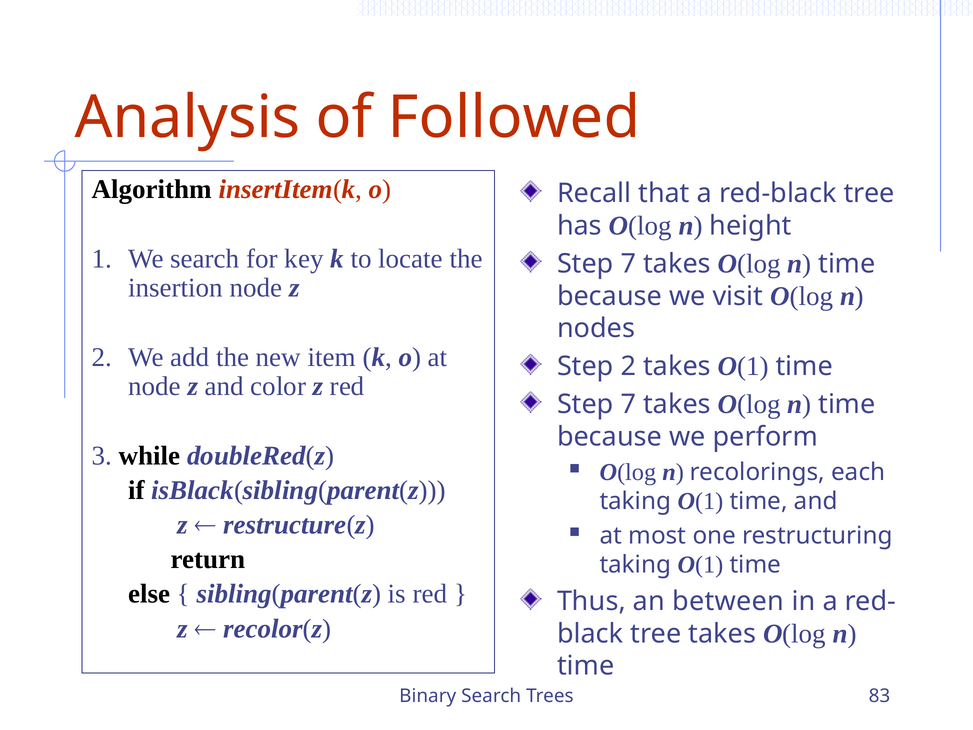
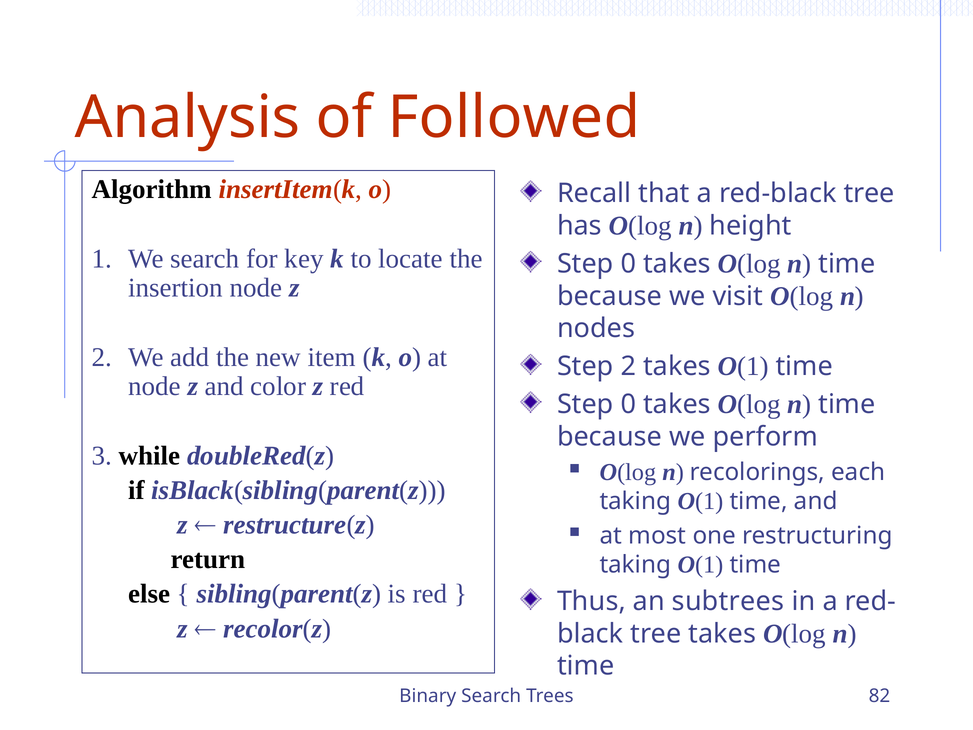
7: 7 -> 0 (628, 264)
7: 7 -> 0 (628, 404)
between: between -> subtrees (728, 601)
83: 83 -> 82 (880, 696)
